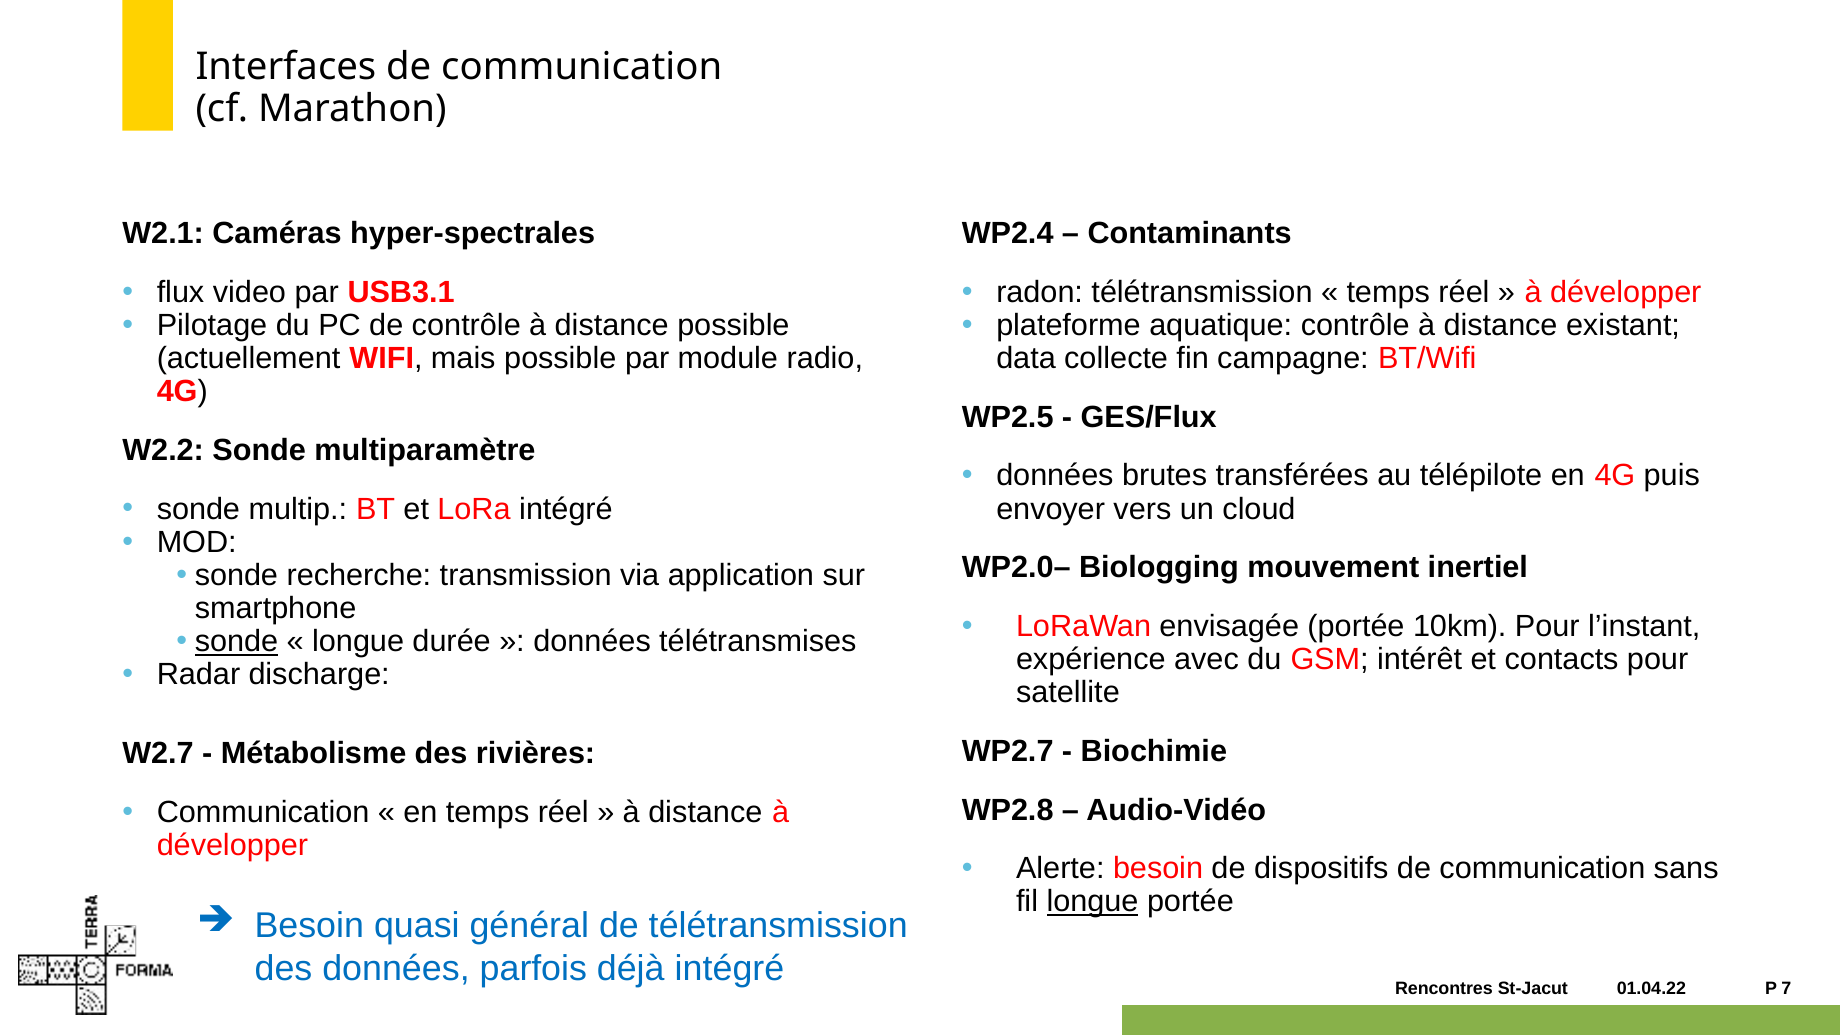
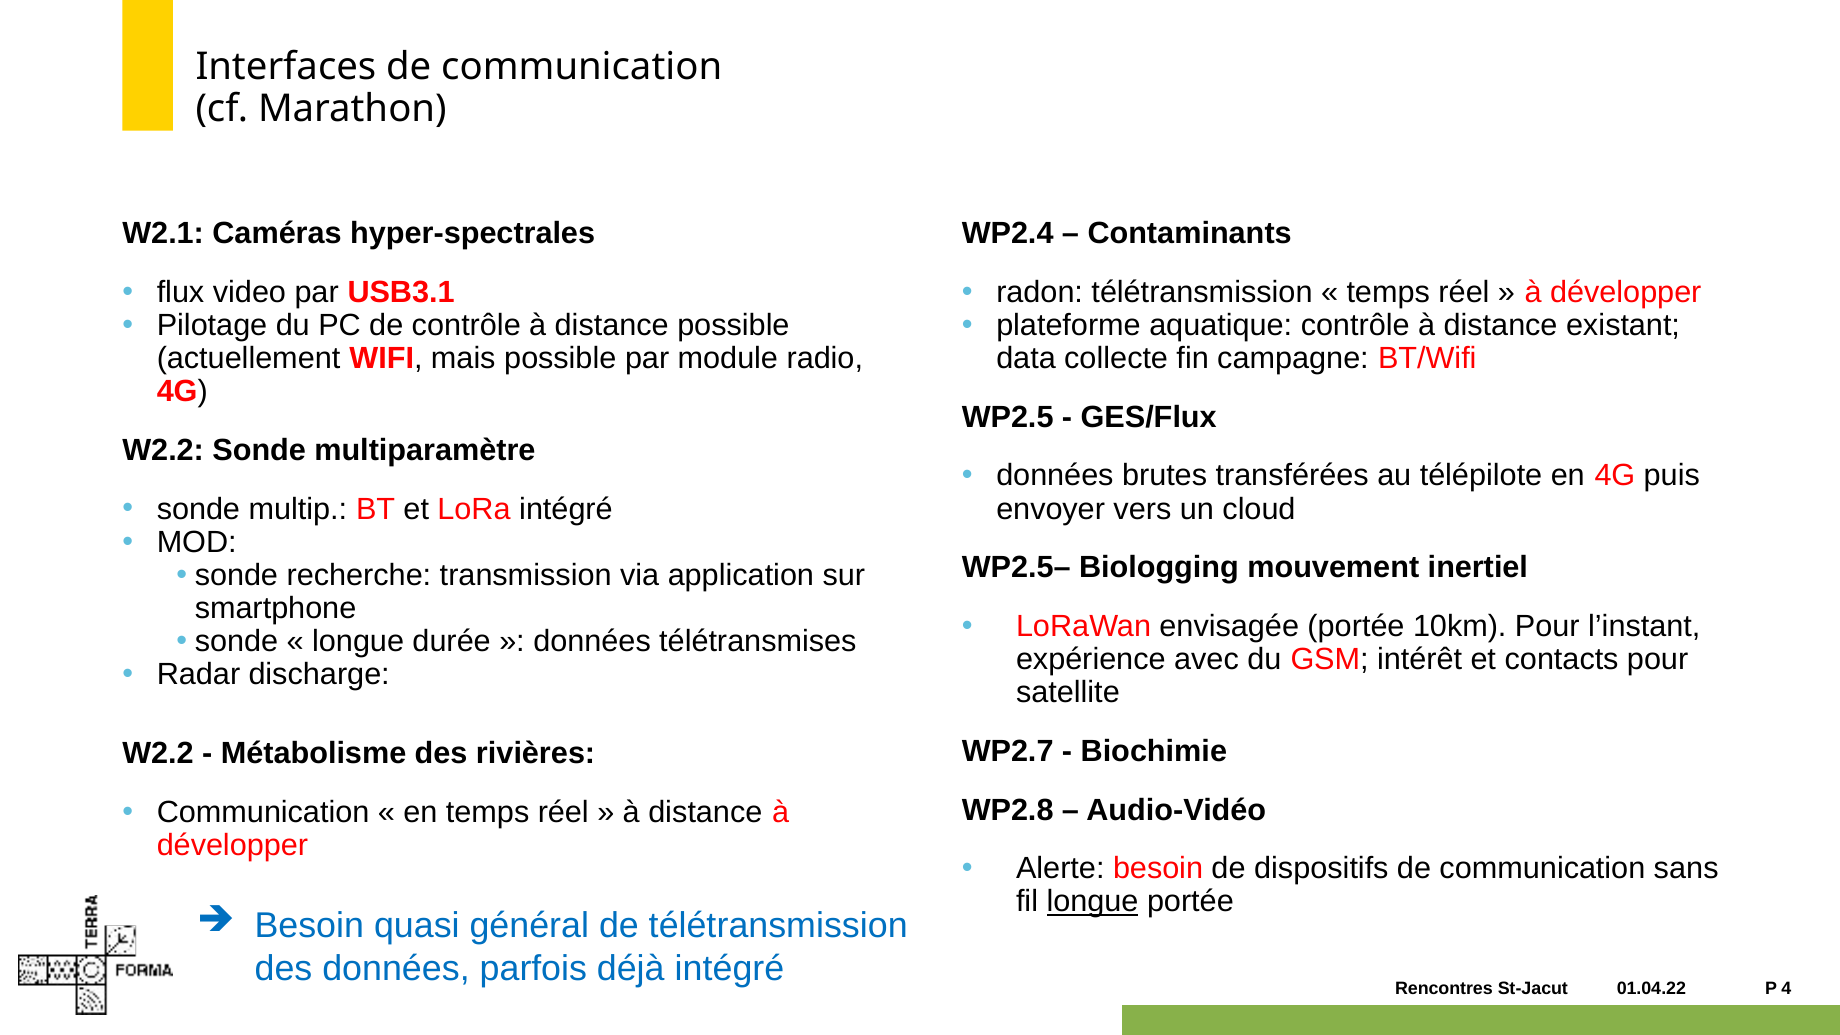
WP2.0–: WP2.0– -> WP2.5– (1016, 568)
sonde underline: present -> none (236, 641)
W2.7: W2.7 -> W2.2 (158, 754)
7: 7 -> 4 (1786, 989)
